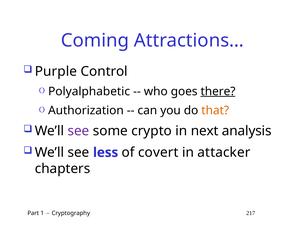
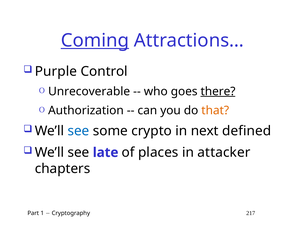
Coming underline: none -> present (95, 41)
Polyalphabetic: Polyalphabetic -> Unrecoverable (89, 92)
see colour: purple -> blue (78, 131)
analysis: analysis -> defined (247, 131)
less: less -> late (106, 153)
covert: covert -> places (158, 153)
